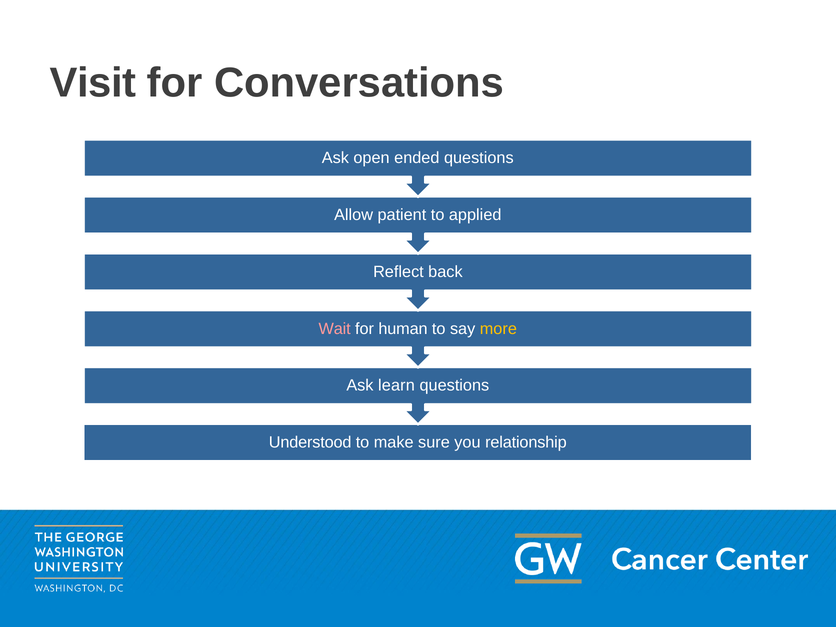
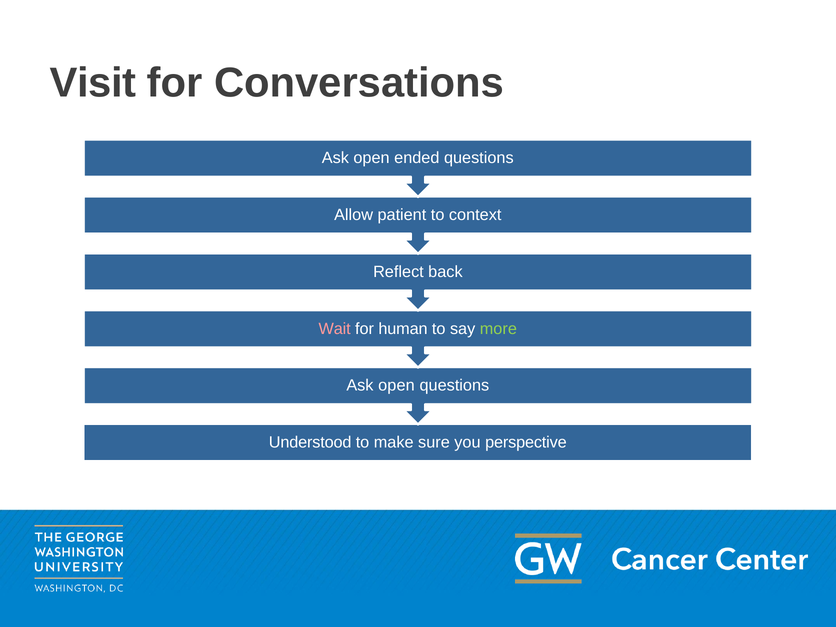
applied: applied -> context (475, 215)
more colour: yellow -> light green (498, 329)
learn: learn -> open (396, 386)
relationship: relationship -> perspective (526, 442)
